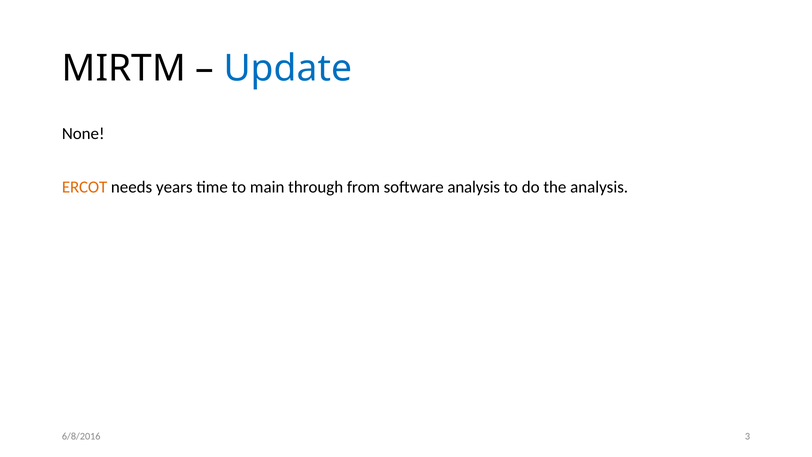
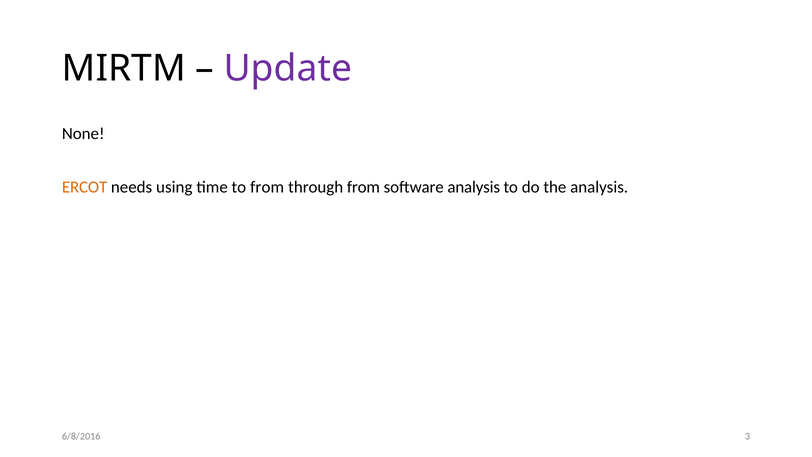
Update colour: blue -> purple (288, 68)
years: years -> using (174, 187)
to main: main -> from (267, 187)
